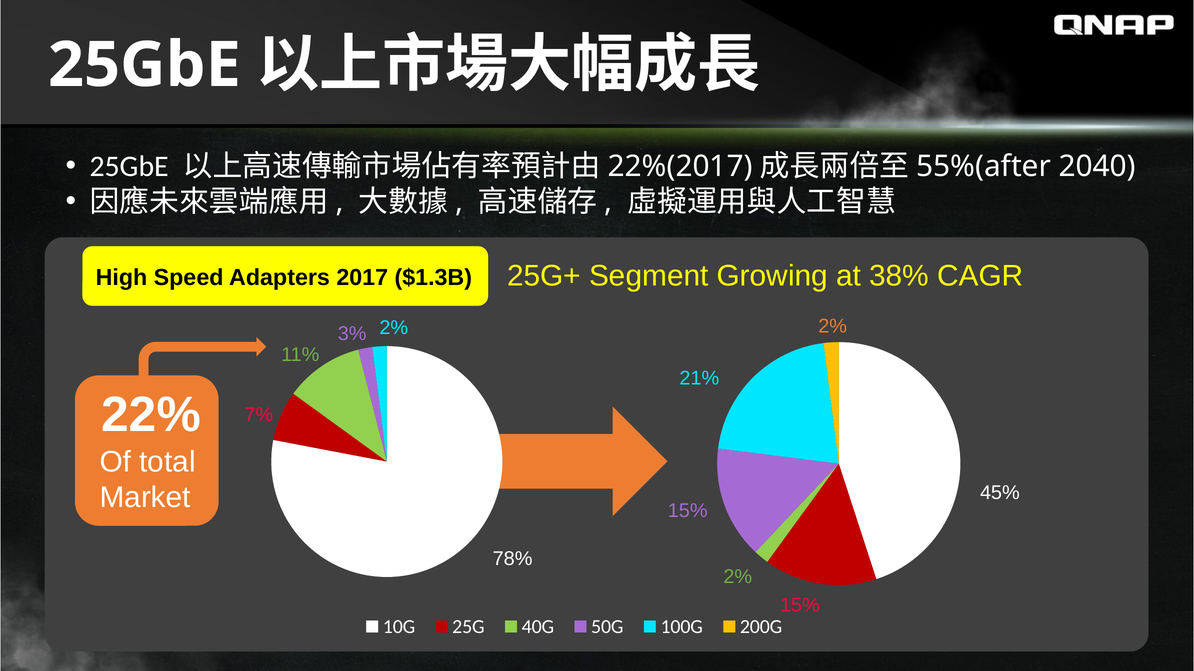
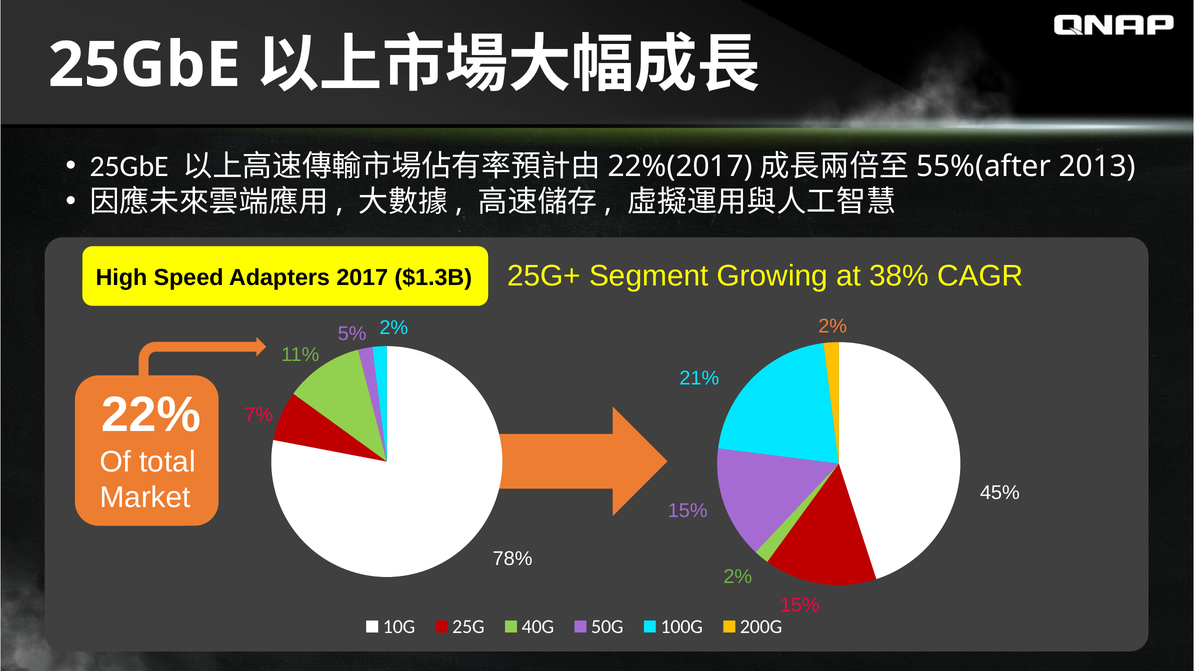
2040: 2040 -> 2013 (1097, 166)
3%: 3% -> 5% (352, 334)
